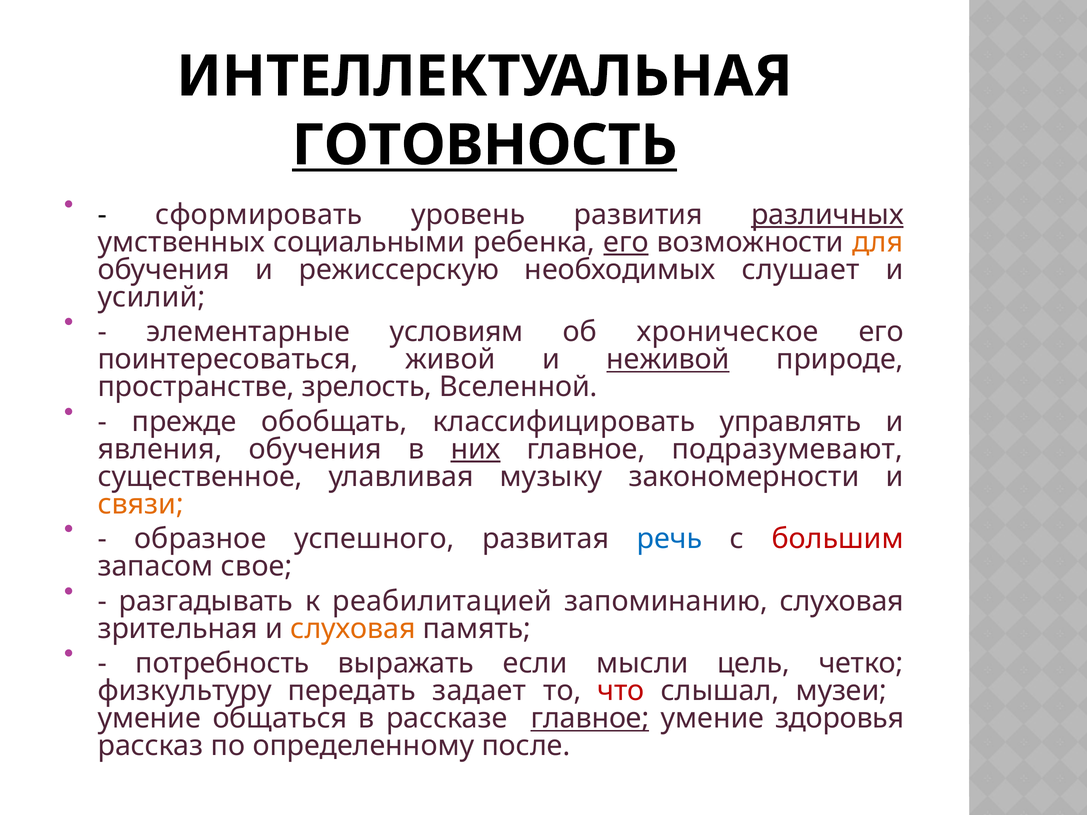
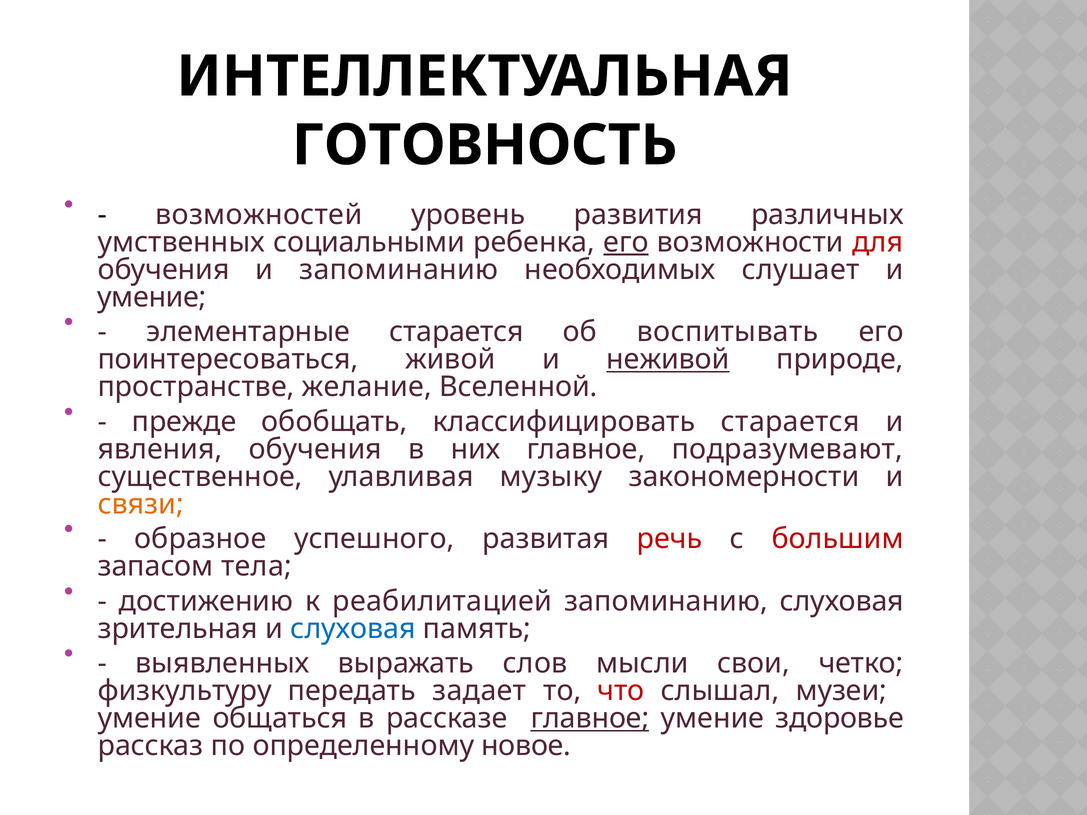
ГОТОВНОСТЬ underline: present -> none (485, 145)
сформировать: сформировать -> возможностей (259, 215)
различных underline: present -> none (827, 215)
для colour: orange -> red (878, 242)
и режиссерскую: режиссерскую -> запоминанию (399, 270)
усилий: усилий -> умение (152, 297)
элементарные условиям: условиям -> старается (457, 332)
хроническое: хроническое -> воспитывать (728, 332)
зрелость: зрелость -> желание (367, 387)
классифицировать управлять: управлять -> старается (790, 422)
них underline: present -> none (476, 449)
речь colour: blue -> red (670, 539)
свое: свое -> тела (257, 567)
разгадывать: разгадывать -> достижению (206, 601)
слуховая colour: orange -> blue (353, 629)
потребность: потребность -> выявленных (222, 664)
если: если -> слов (535, 664)
цель: цель -> свои (753, 664)
здоровья: здоровья -> здоровье (840, 719)
после: после -> новое (526, 746)
